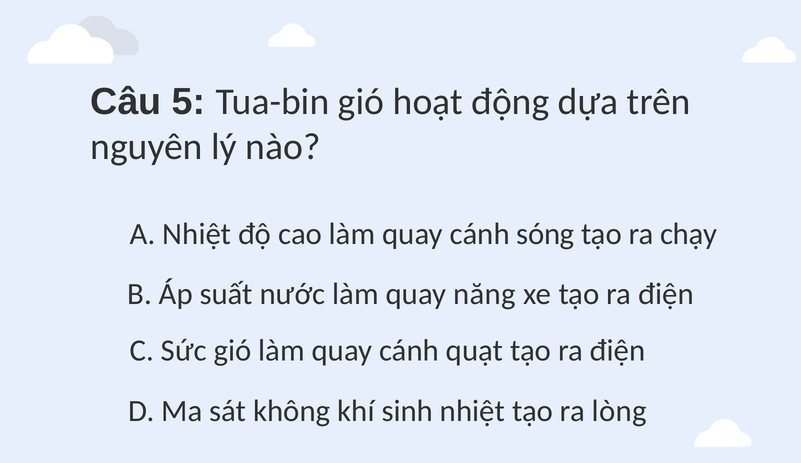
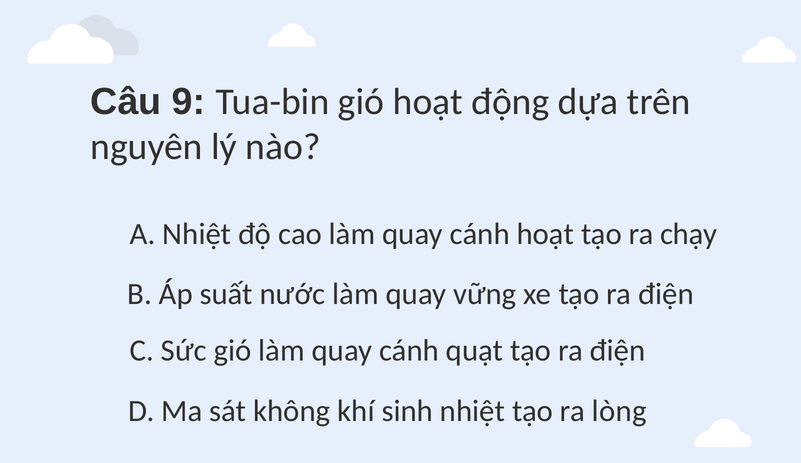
5: 5 -> 9 (189, 102)
cánh sóng: sóng -> hoạt (545, 234)
năng: năng -> vững (485, 294)
